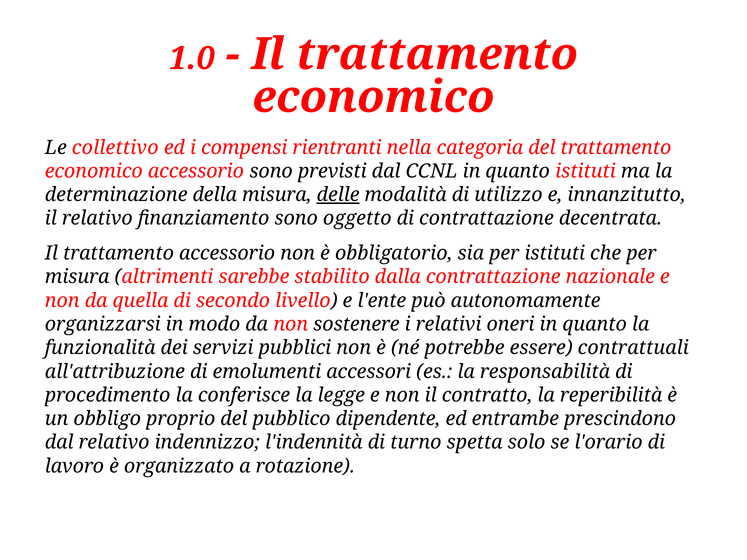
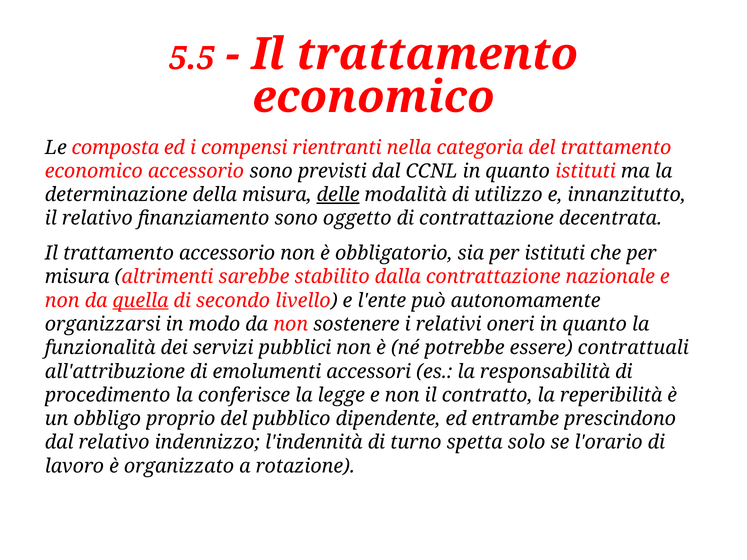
1.0: 1.0 -> 5.5 (192, 58)
collettivo: collettivo -> composta (115, 148)
quella underline: none -> present (141, 301)
